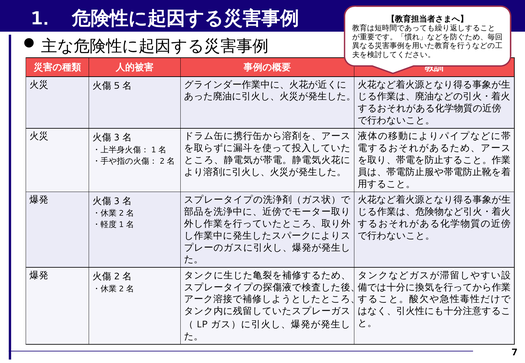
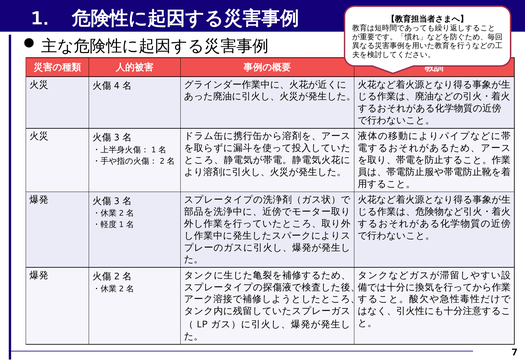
5: 5 -> 4 (117, 86)
